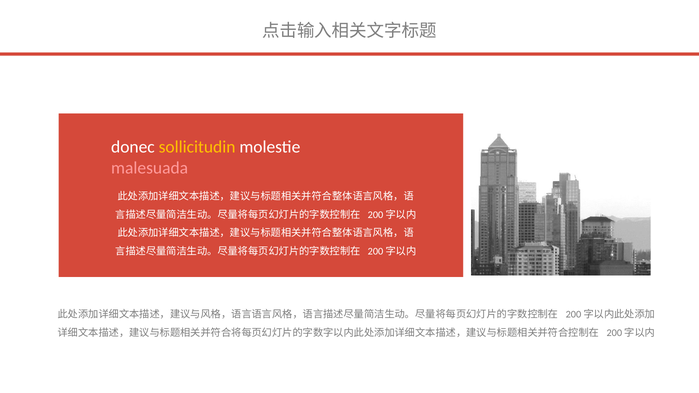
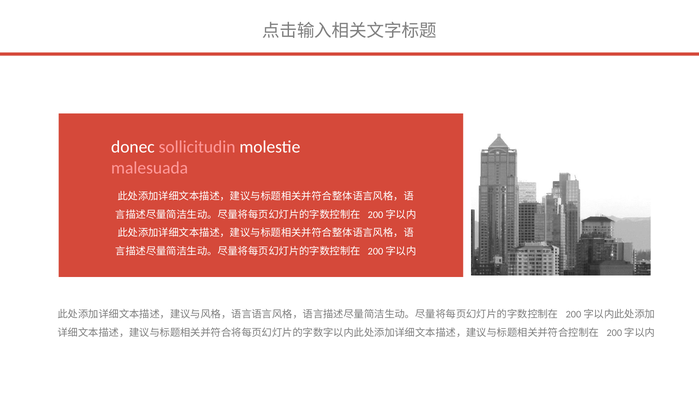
sollicitudin colour: yellow -> pink (197, 147)
